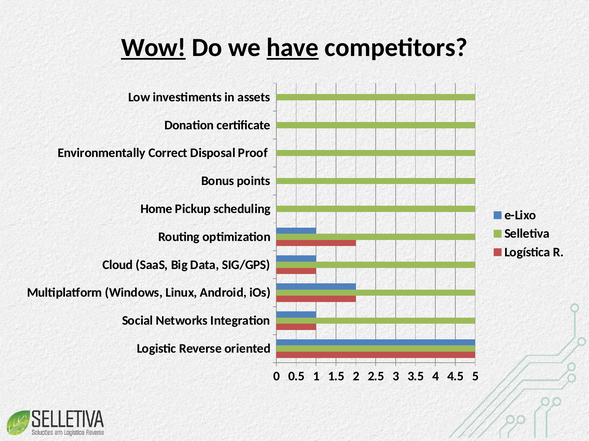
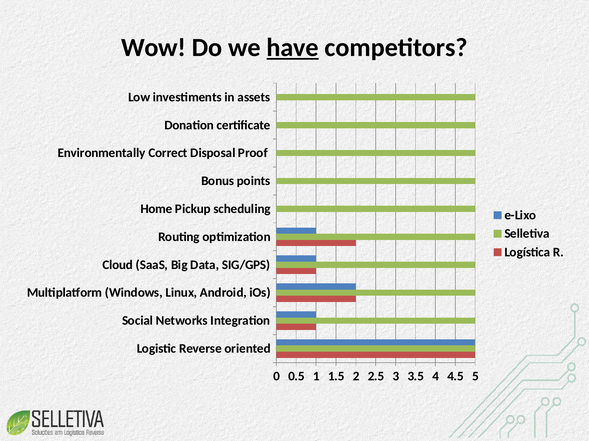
Wow underline: present -> none (154, 48)
